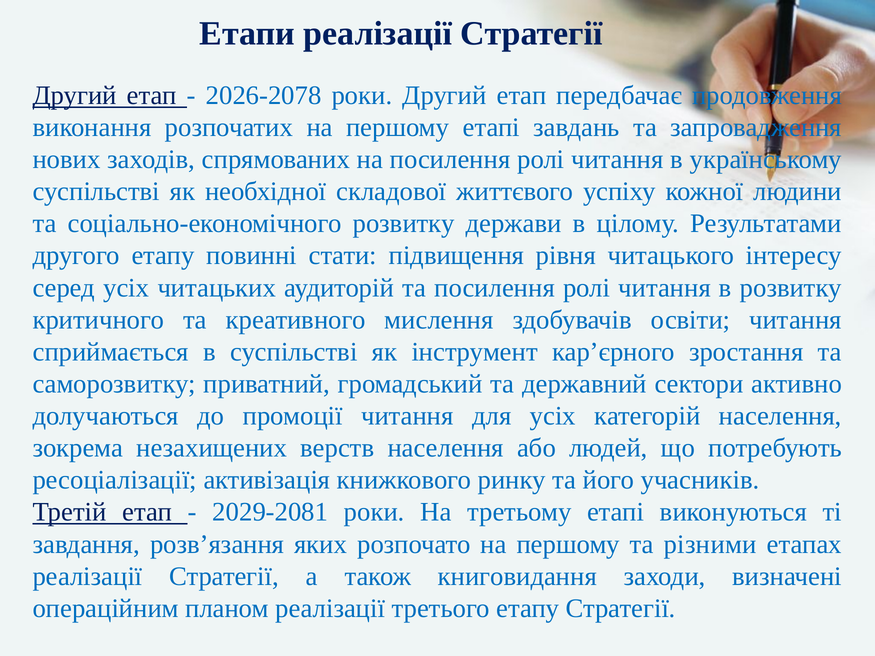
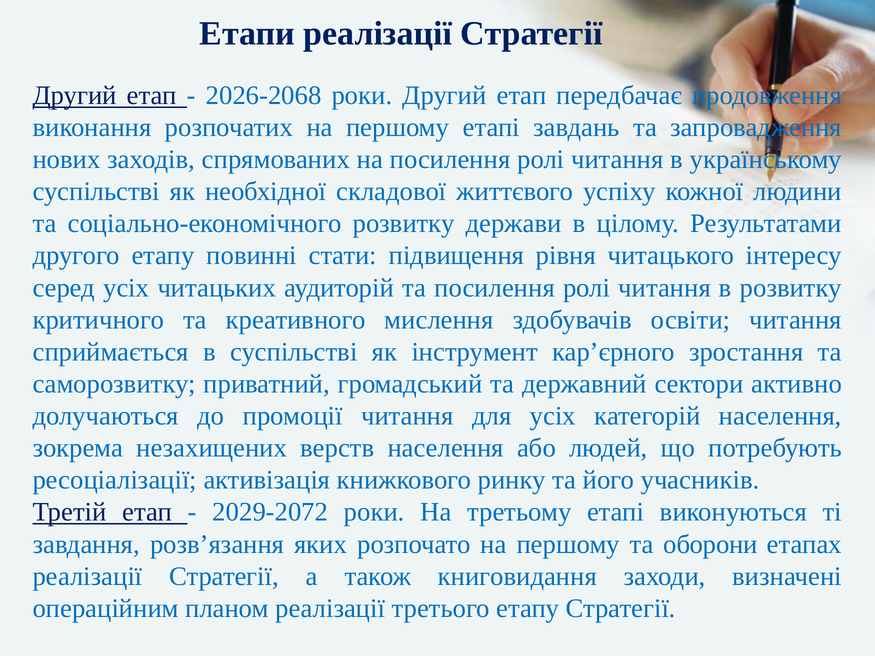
2026-2078: 2026-2078 -> 2026-2068 (264, 95)
2029-2081: 2029-2081 -> 2029-2072 (270, 512)
різними: різними -> оборони (710, 544)
